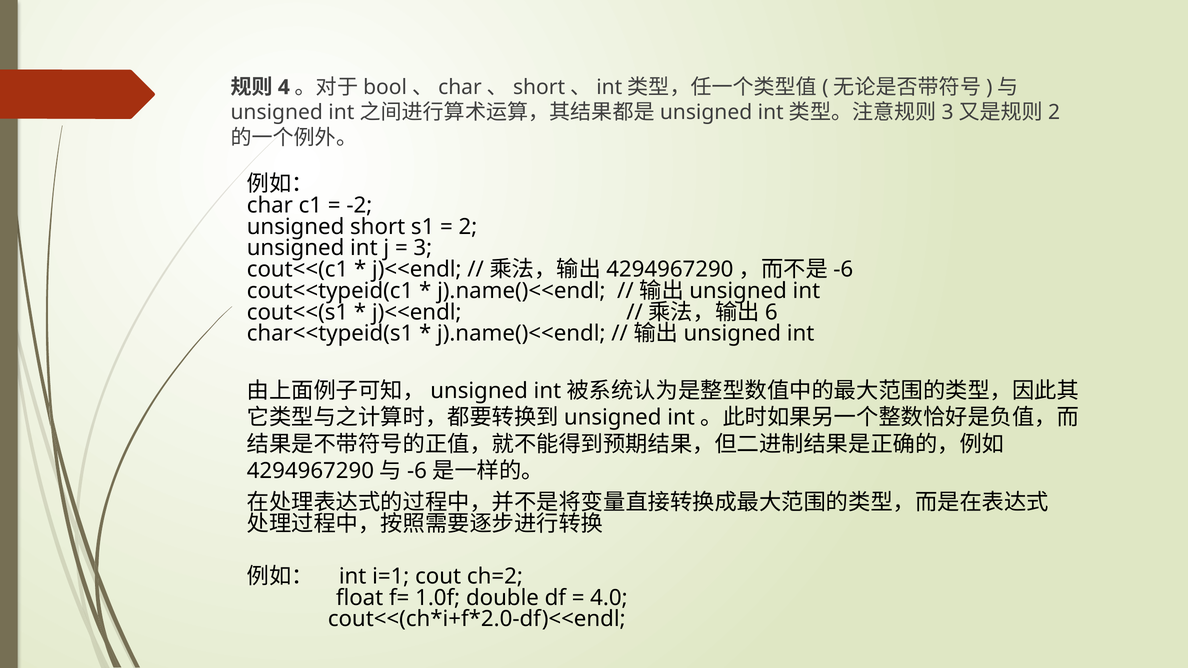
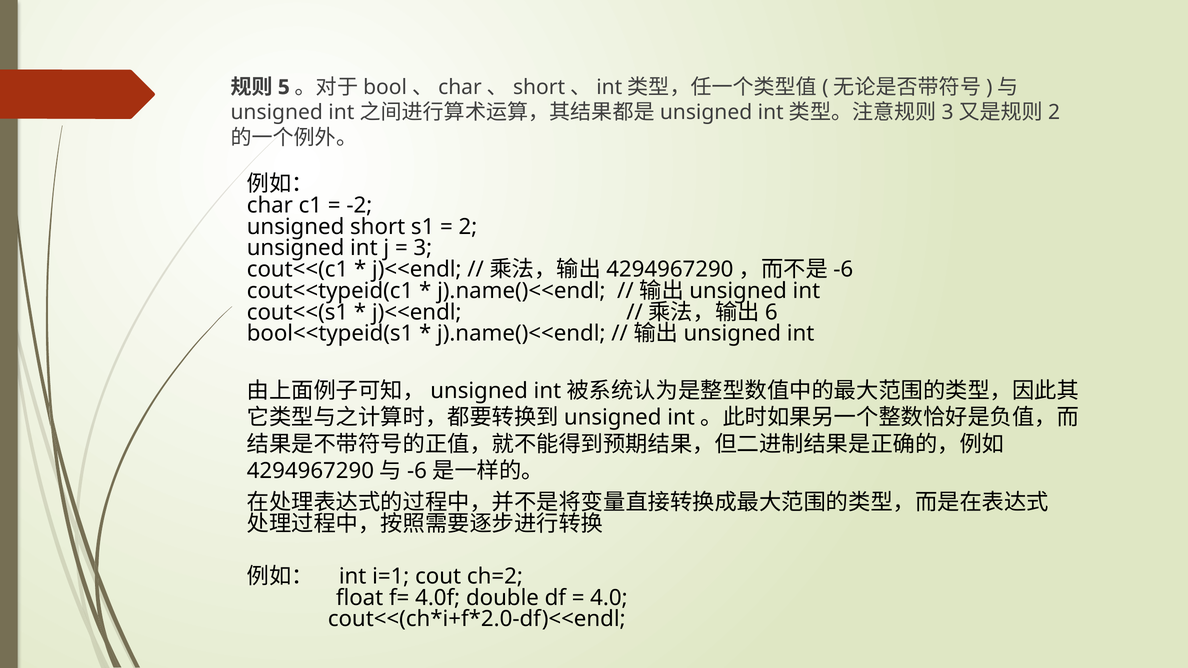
4: 4 -> 5 (284, 87)
char<<typeid(s1: char<<typeid(s1 -> bool<<typeid(s1 (330, 334)
1.0f: 1.0f -> 4.0f (438, 598)
